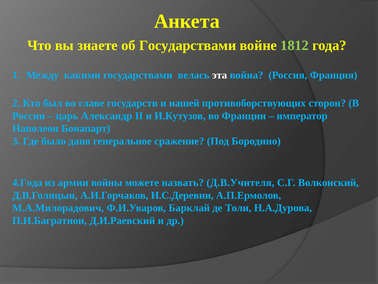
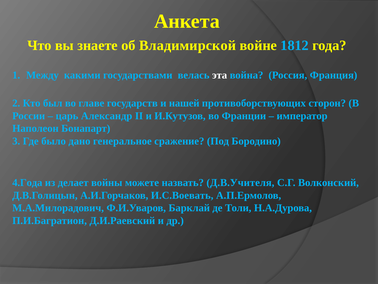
об Государствами: Государствами -> Владимирской (188, 45)
1812 colour: light green -> light blue (295, 45)
армии: армии -> делает (73, 182)
И.С.Деревни: И.С.Деревни -> И.С.Воевать (182, 195)
